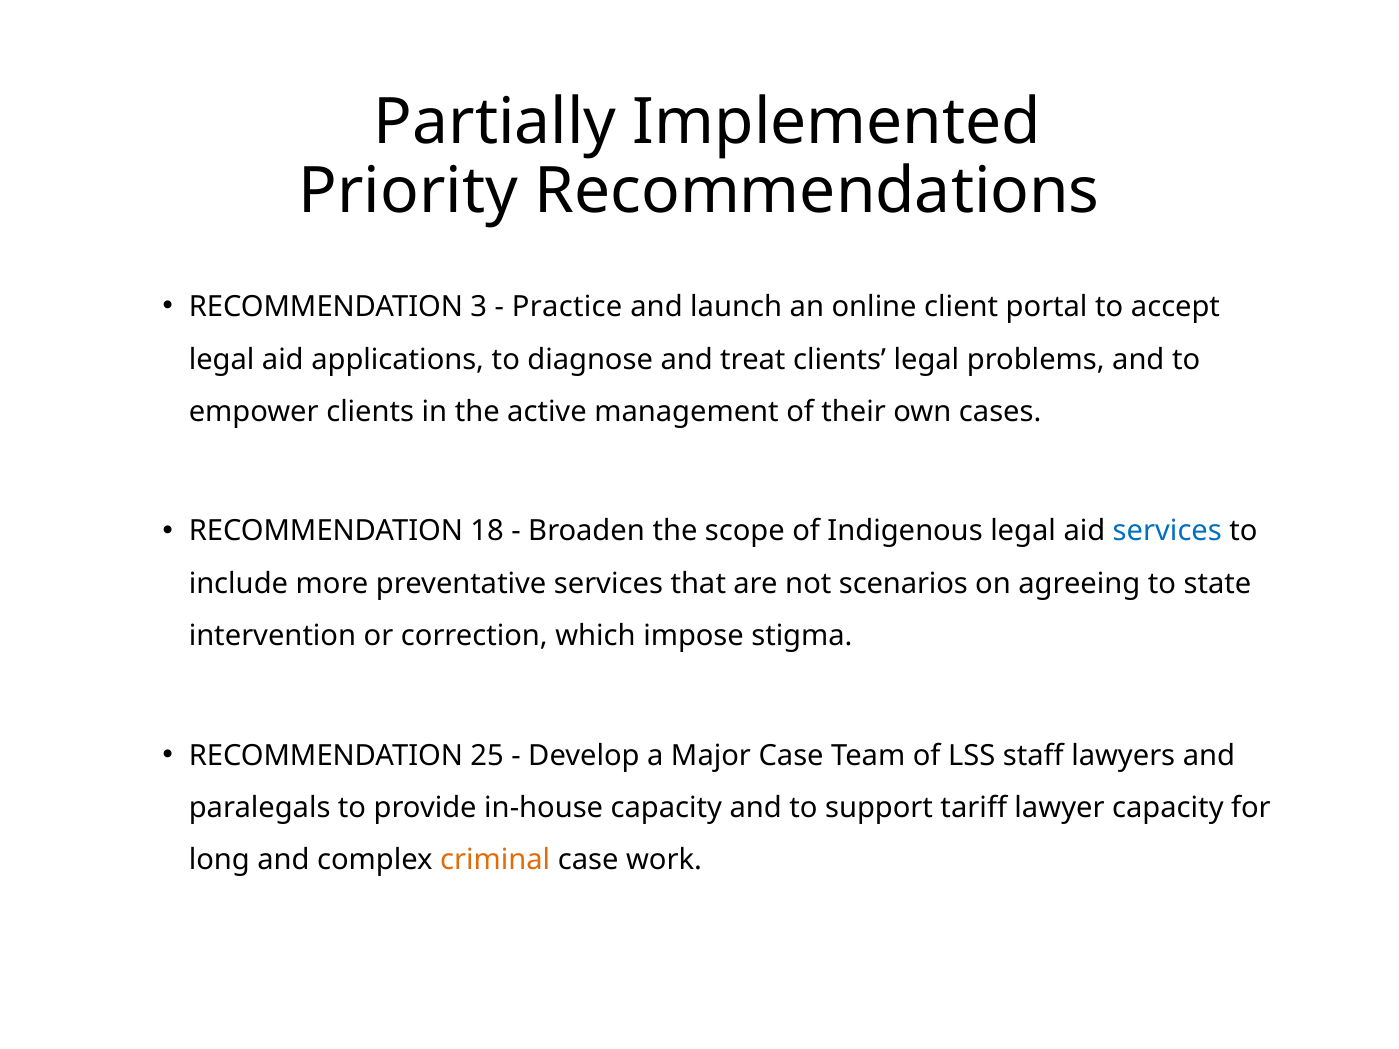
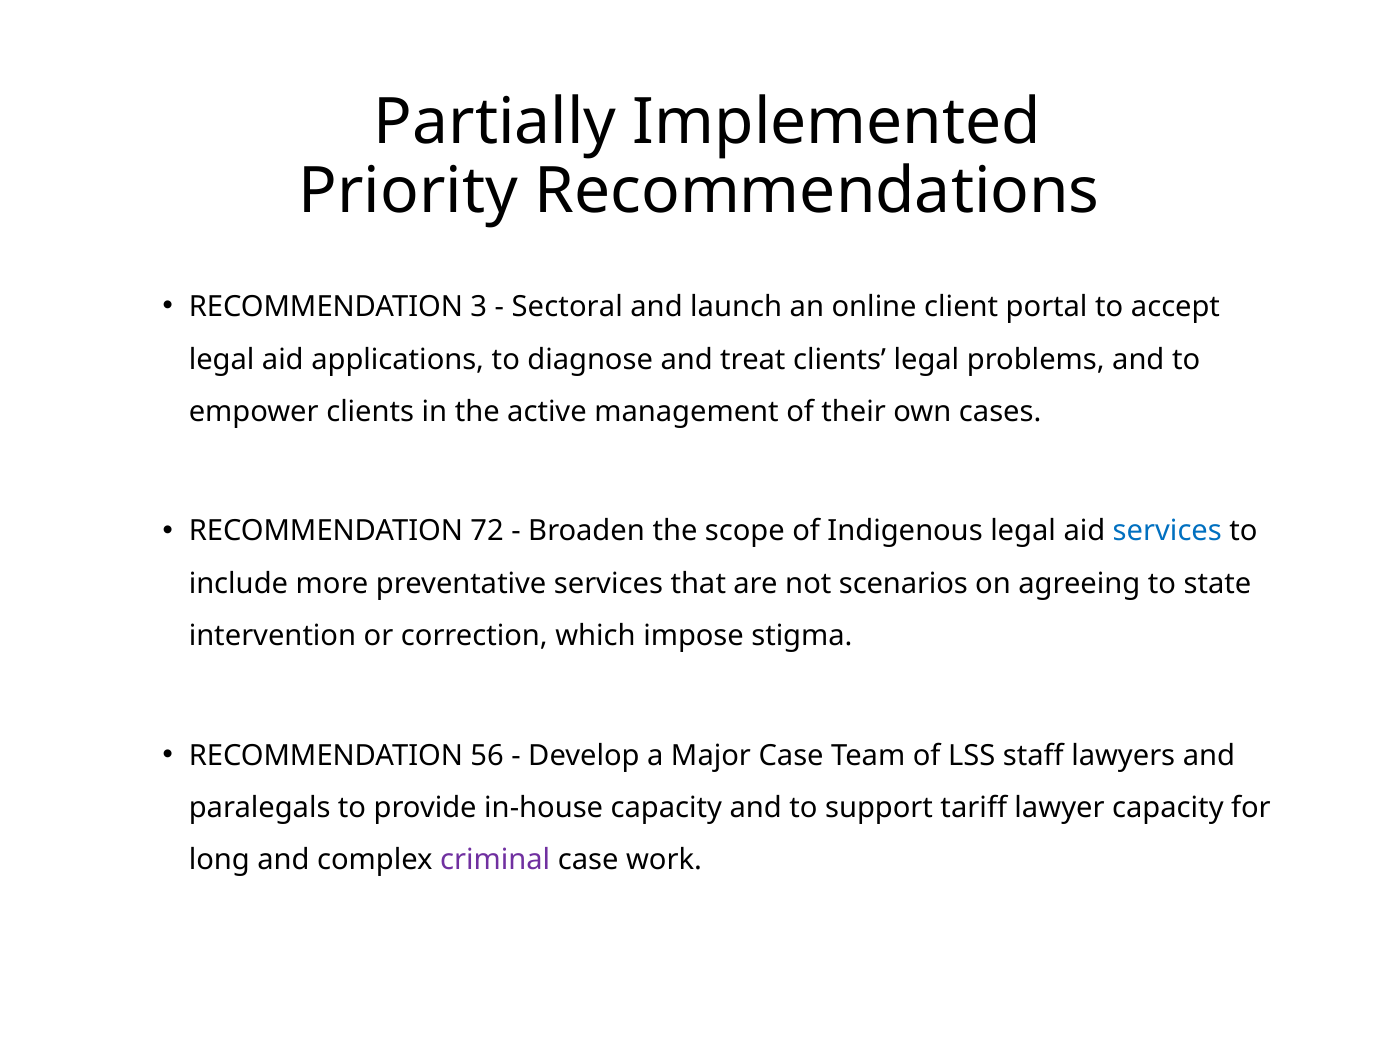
Practice: Practice -> Sectoral (567, 307)
18: 18 -> 72 (487, 531)
25: 25 -> 56 (487, 756)
criminal colour: orange -> purple (495, 861)
